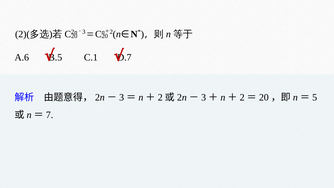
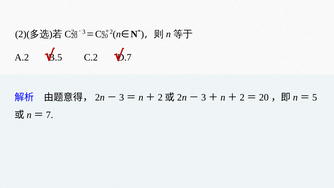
A.6: A.6 -> A.2 (22, 57)
C.1: C.1 -> C.2 (91, 57)
